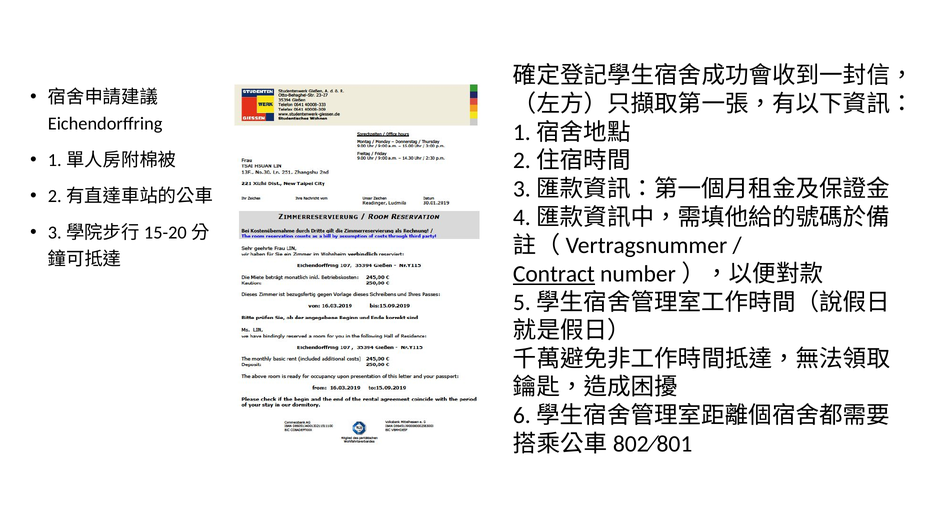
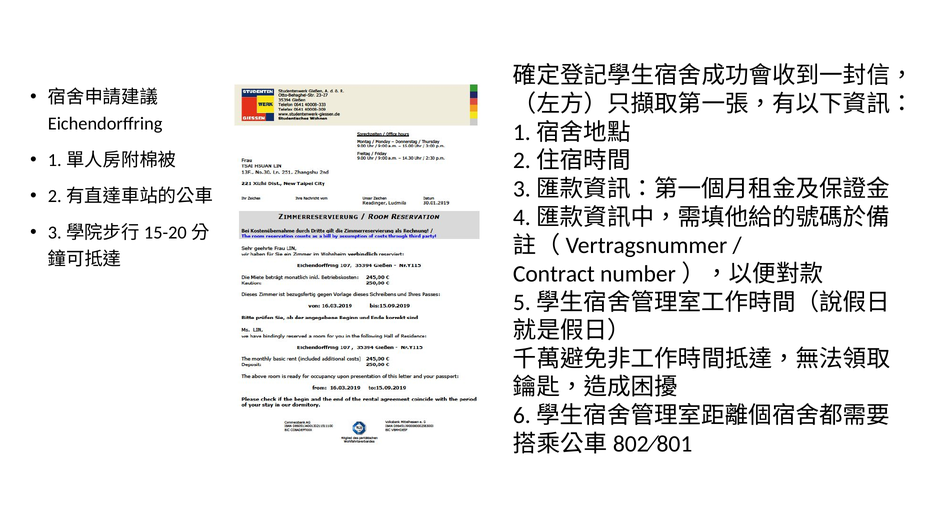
Contract underline: present -> none (554, 274)
